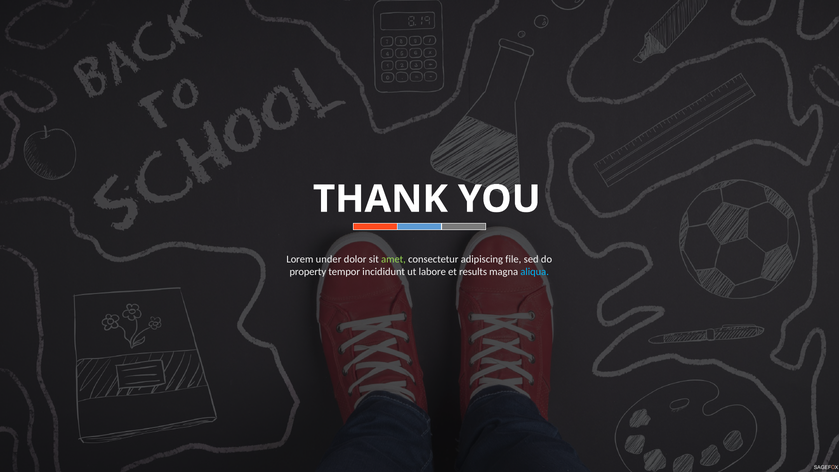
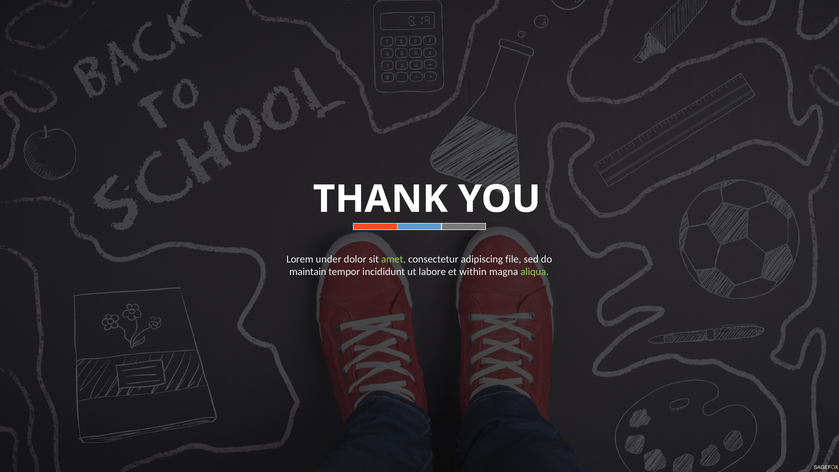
property: property -> maintain (308, 272)
results: results -> within (473, 272)
aliqua colour: light blue -> light green (535, 272)
